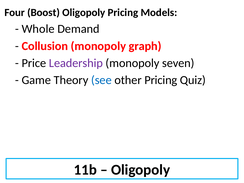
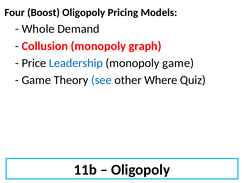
Leadership colour: purple -> blue (76, 63)
monopoly seven: seven -> game (178, 63)
other Pricing: Pricing -> Where (161, 80)
